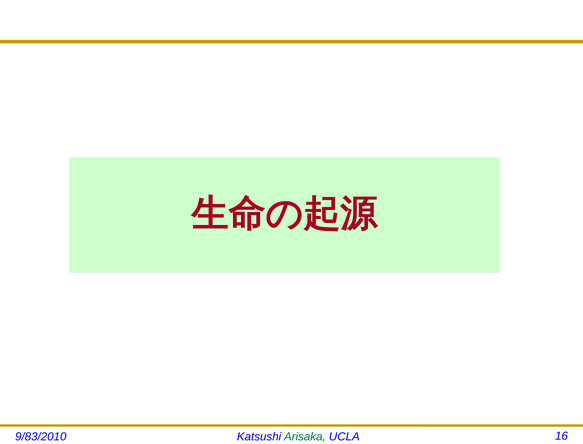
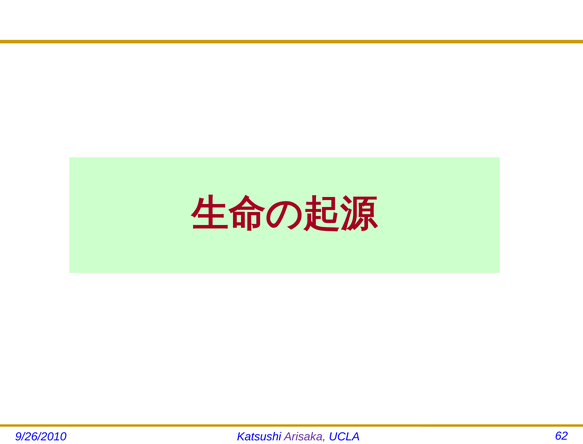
9/83/2010: 9/83/2010 -> 9/26/2010 (41, 437)
Arisaka colour: green -> purple (305, 437)
16: 16 -> 62 (561, 436)
